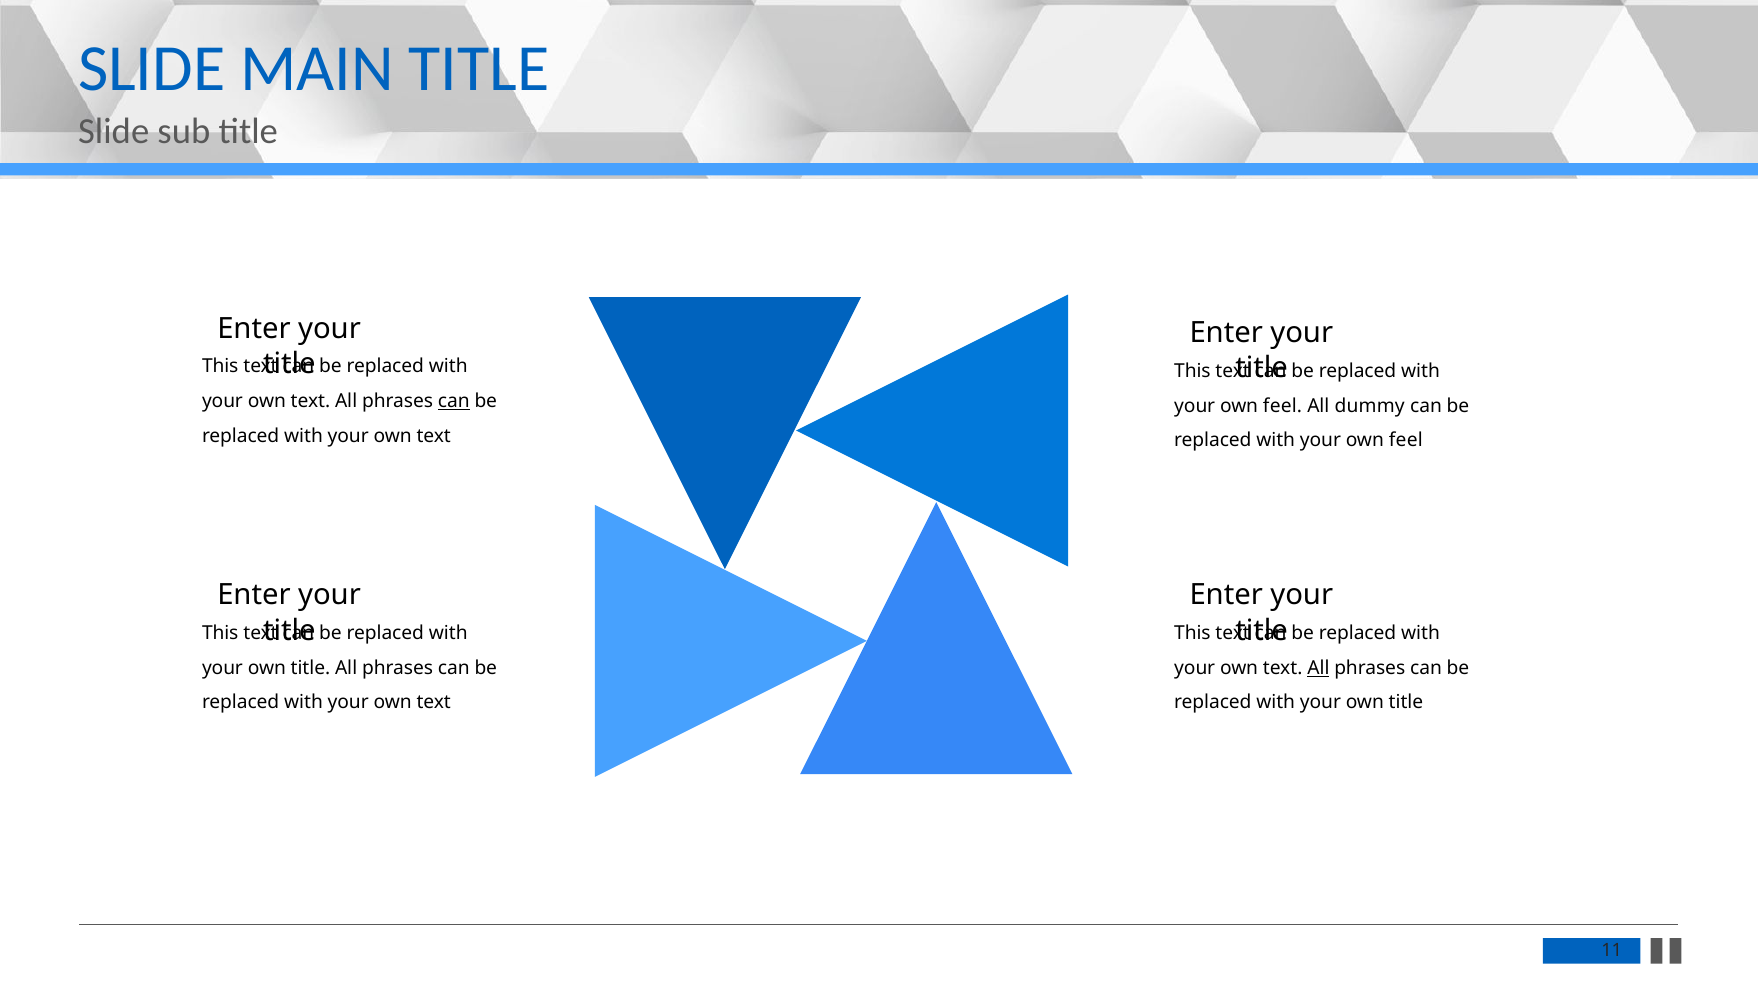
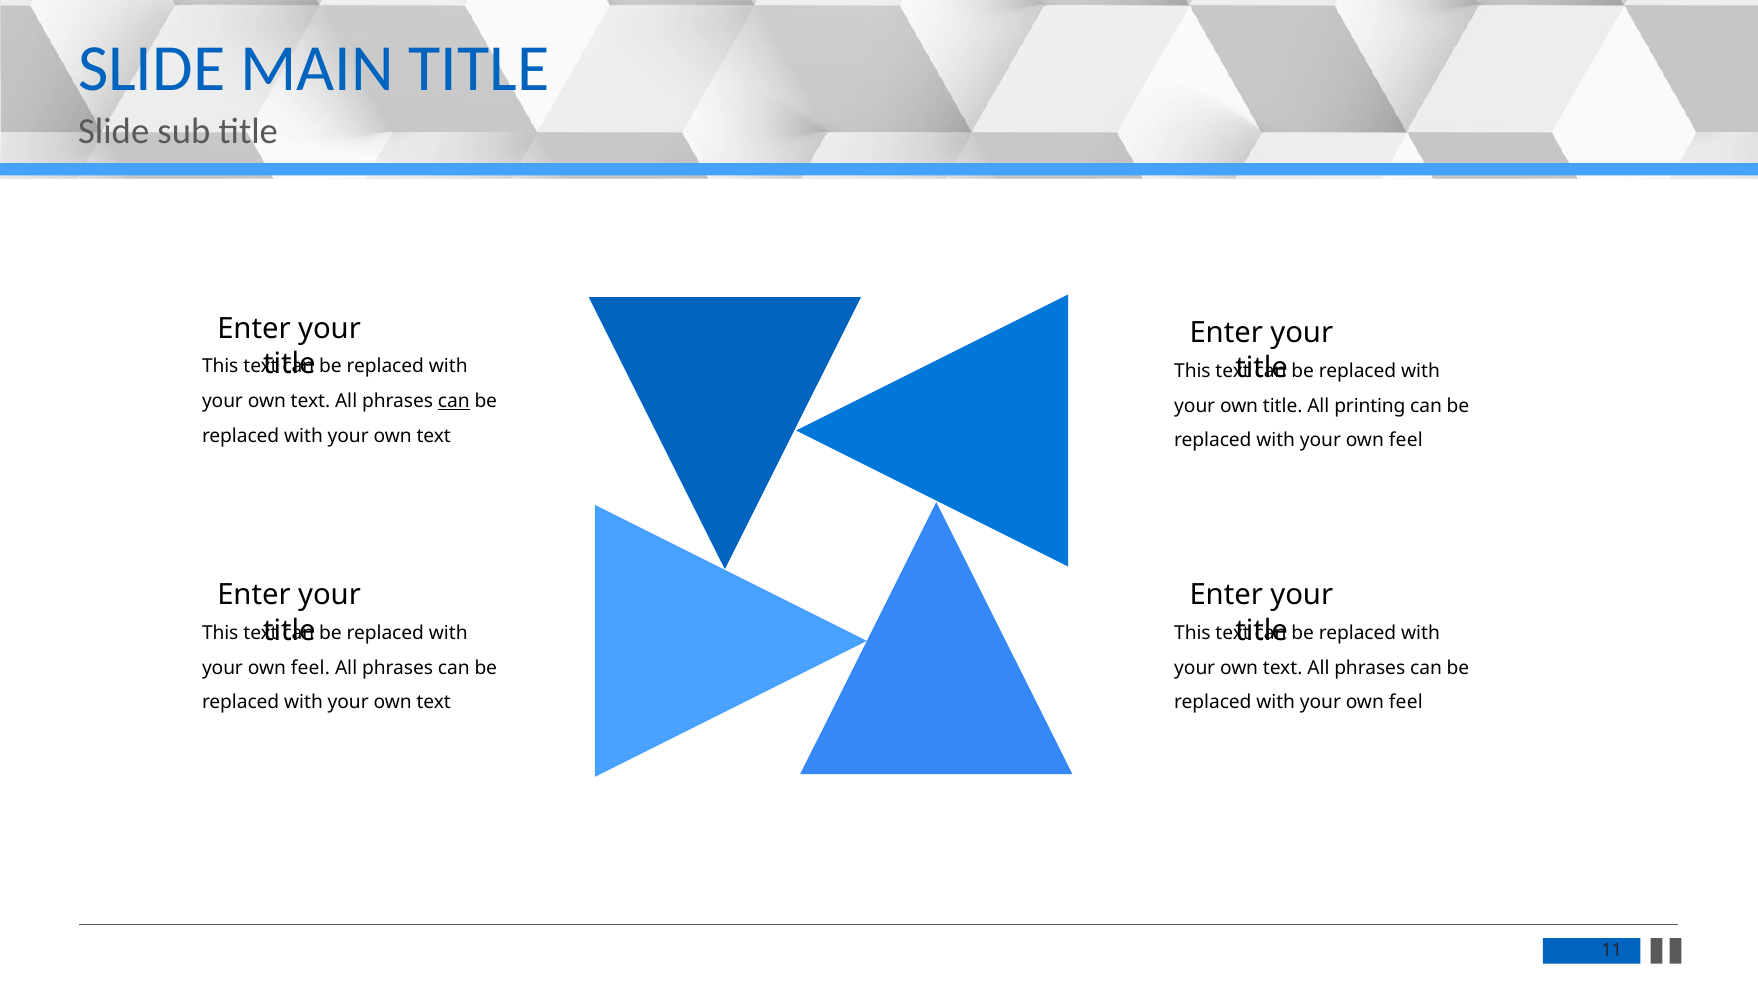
feel: feel -> title (1283, 406)
dummy: dummy -> printing (1370, 406)
title: title -> feel (310, 668)
All underline: present -> none (1318, 668)
title: title -> feel (1406, 703)
